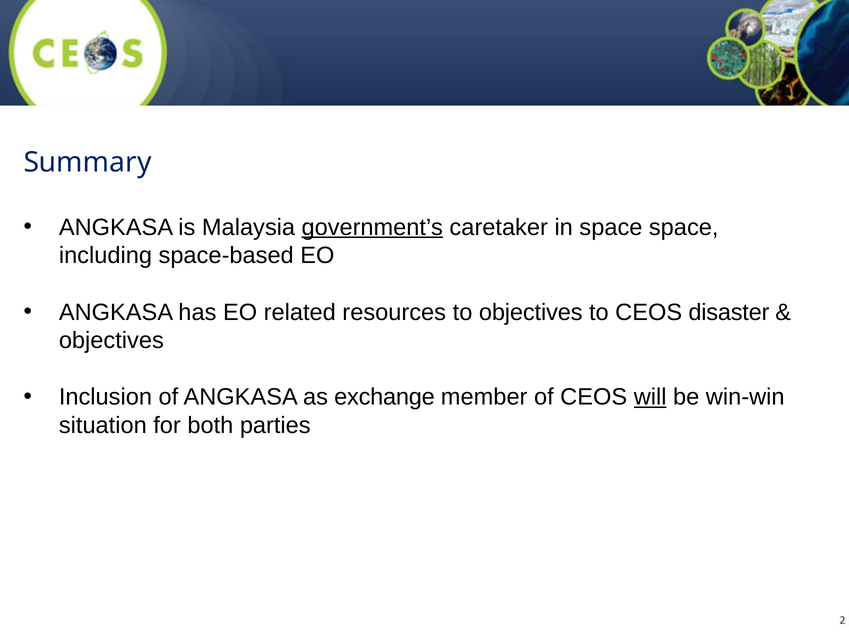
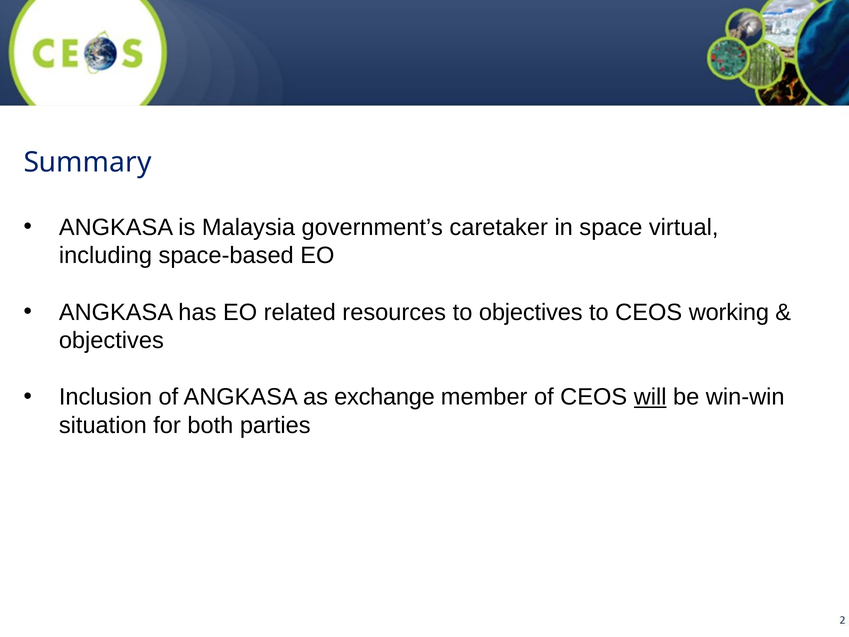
government’s underline: present -> none (372, 227)
space space: space -> virtual (684, 227)
disaster: disaster -> working (729, 312)
